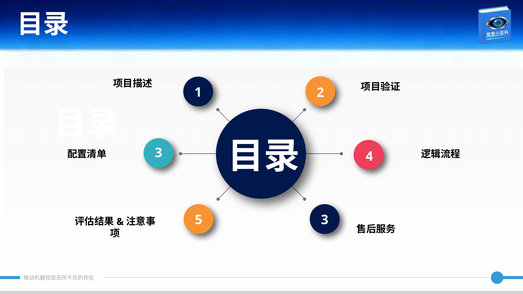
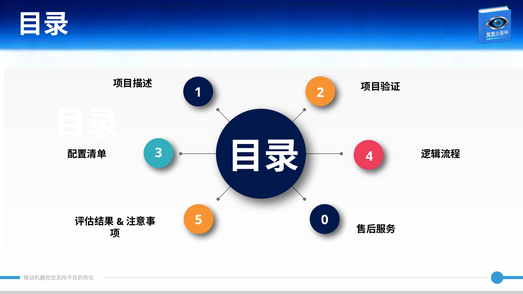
5 3: 3 -> 0 (325, 220)
